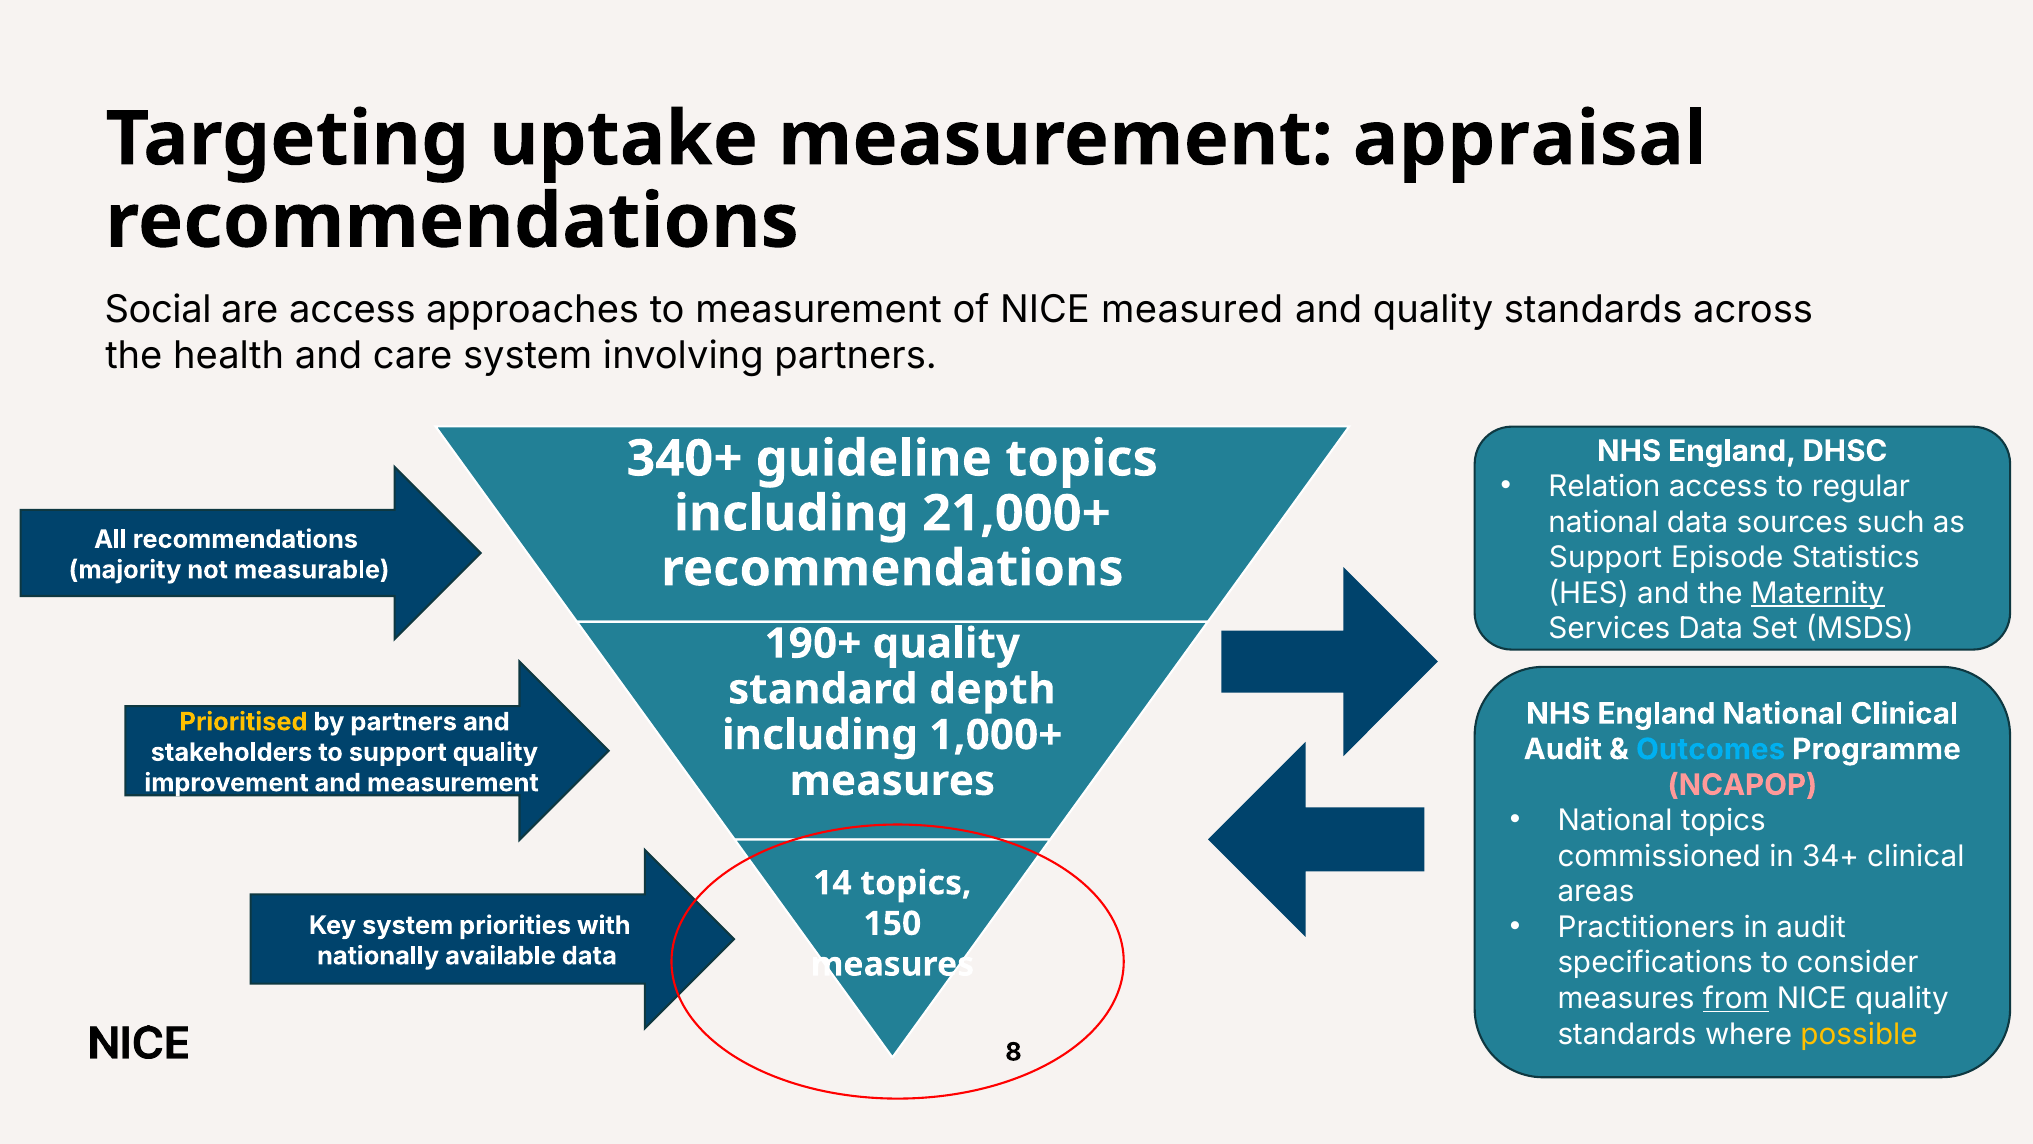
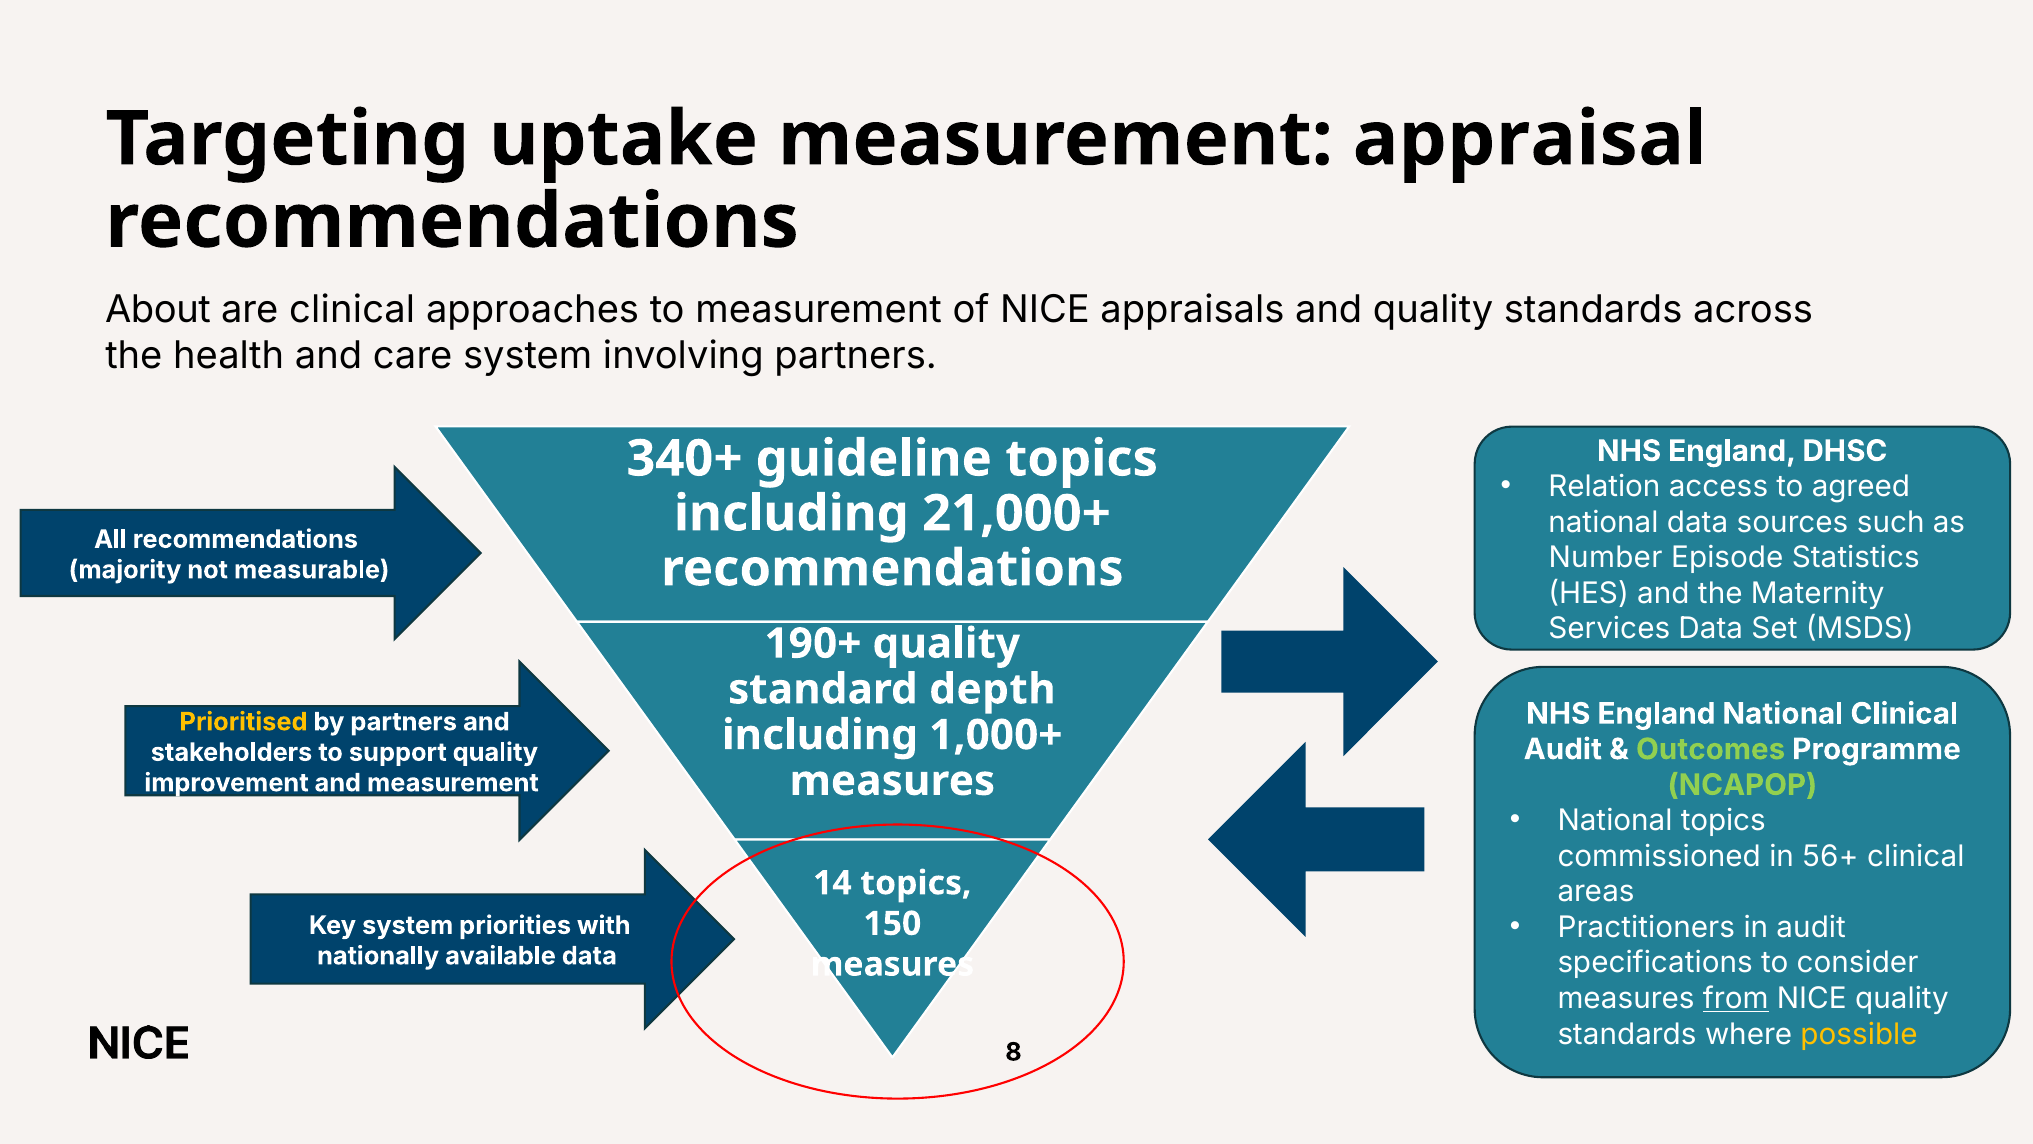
Social: Social -> About (158, 310)
are access: access -> clinical (352, 310)
measured: measured -> appraisals (1192, 310)
regular: regular -> agreed (1861, 487)
Support: Support -> Number (1606, 558)
Maternity underline: present -> none (1818, 593)
Outcomes colour: light blue -> light green (1711, 749)
NCAPOP colour: pink -> light green (1742, 785)
34+: 34+ -> 56+ (1830, 856)
